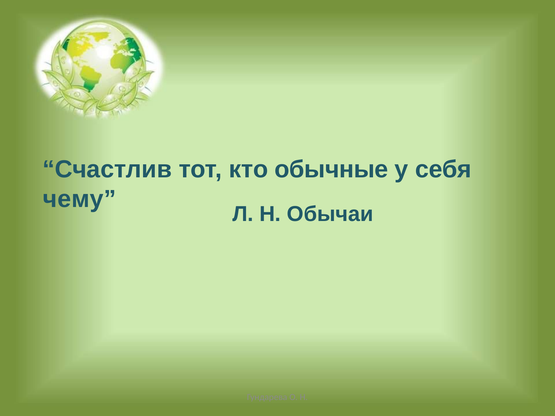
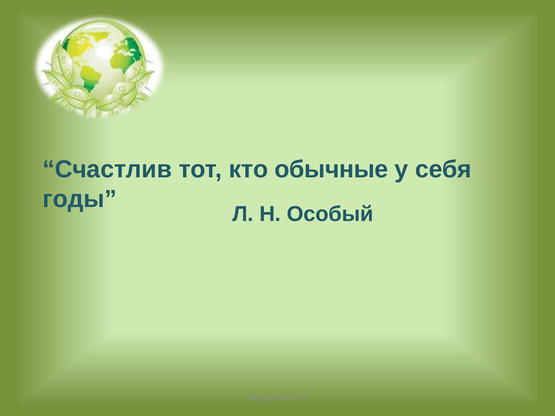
чему: чему -> годы (80, 199)
Обычаи: Обычаи -> Особый (330, 214)
